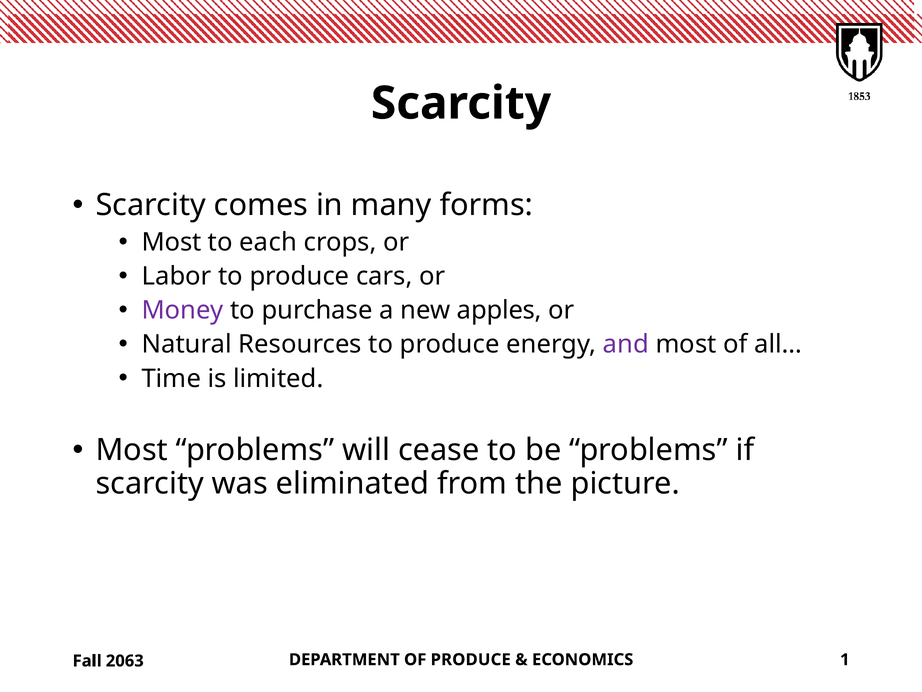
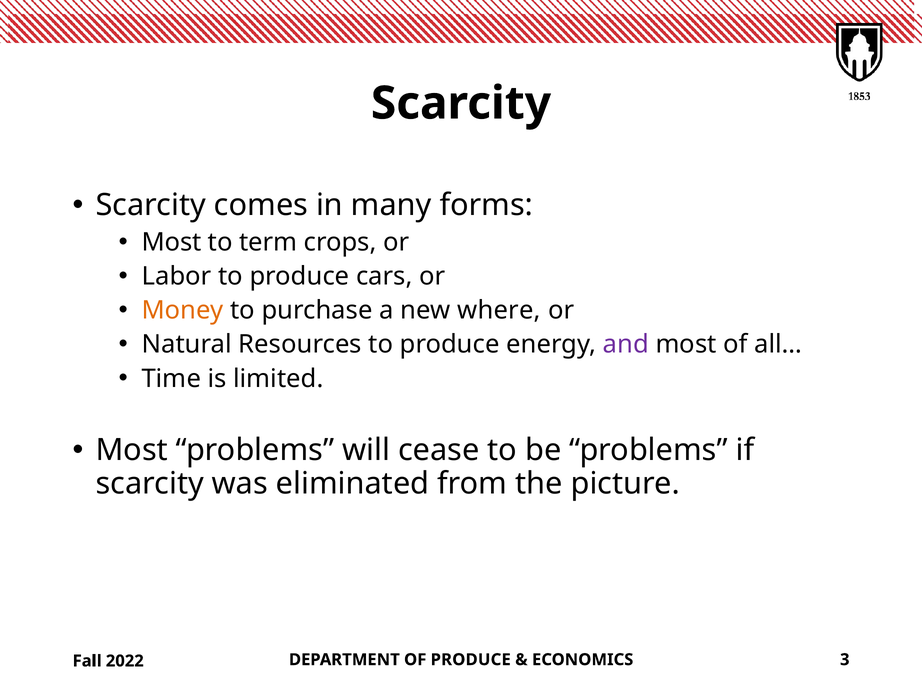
each: each -> term (268, 242)
Money colour: purple -> orange (183, 310)
apples: apples -> where (499, 310)
1: 1 -> 3 (845, 659)
2063: 2063 -> 2022 (125, 660)
